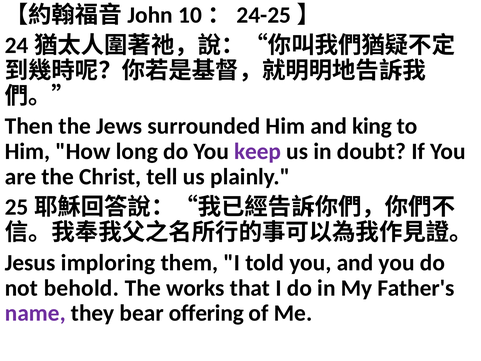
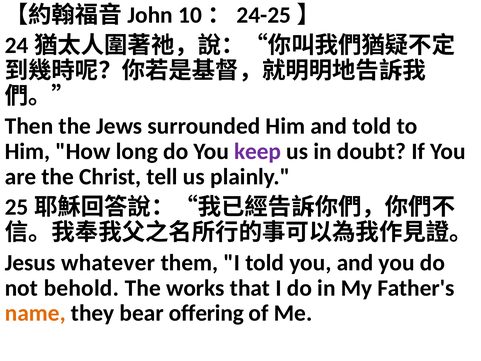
and king: king -> told (372, 126)
imploring: imploring -> whatever (108, 263)
name colour: purple -> orange (35, 313)
